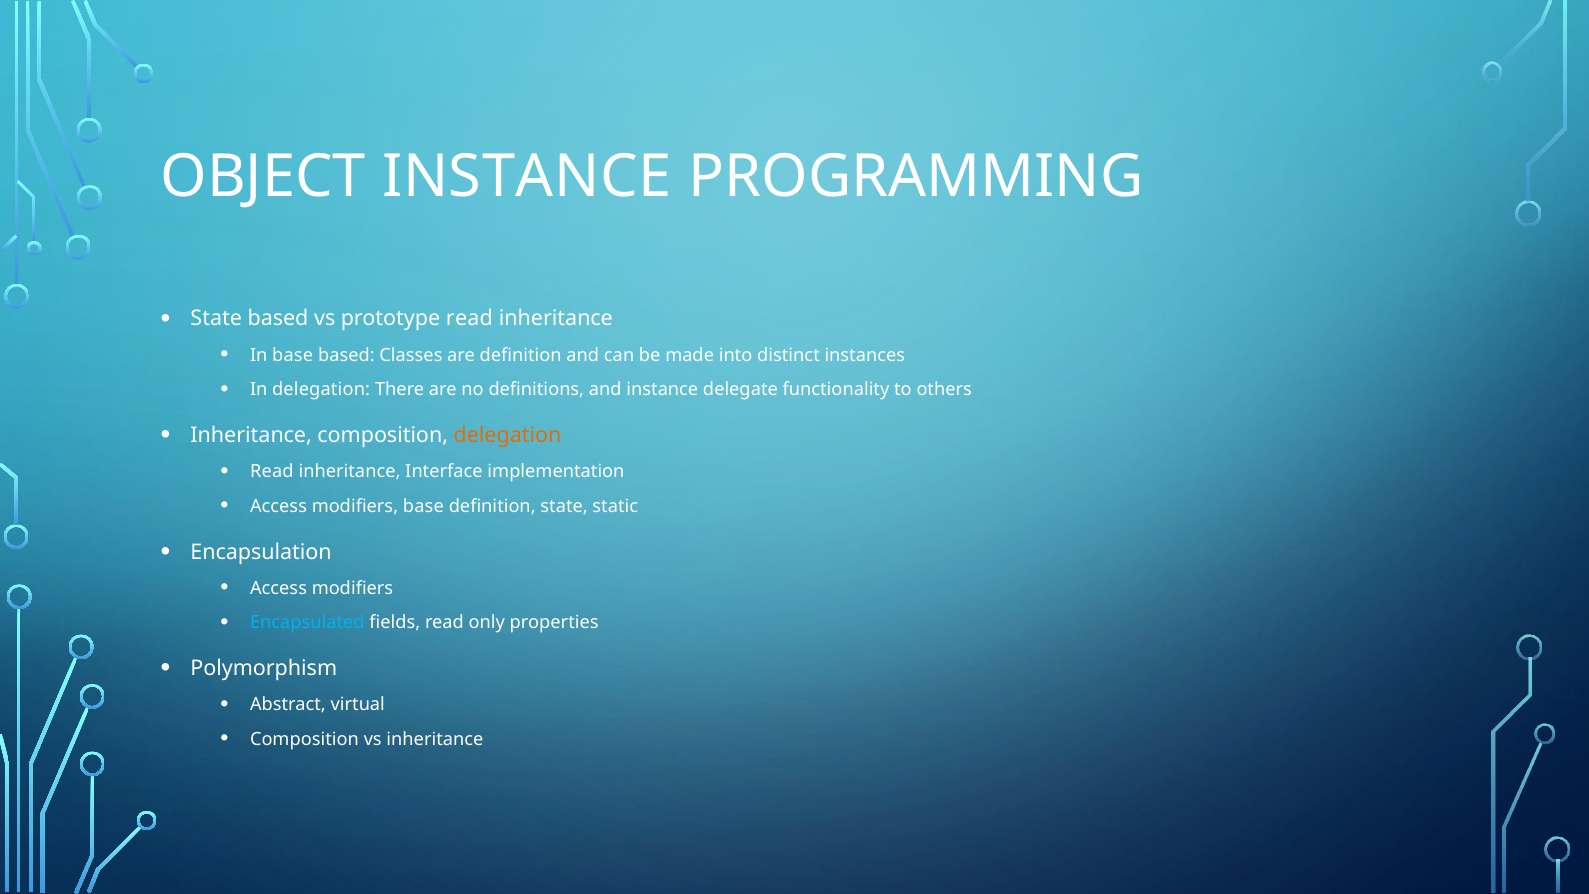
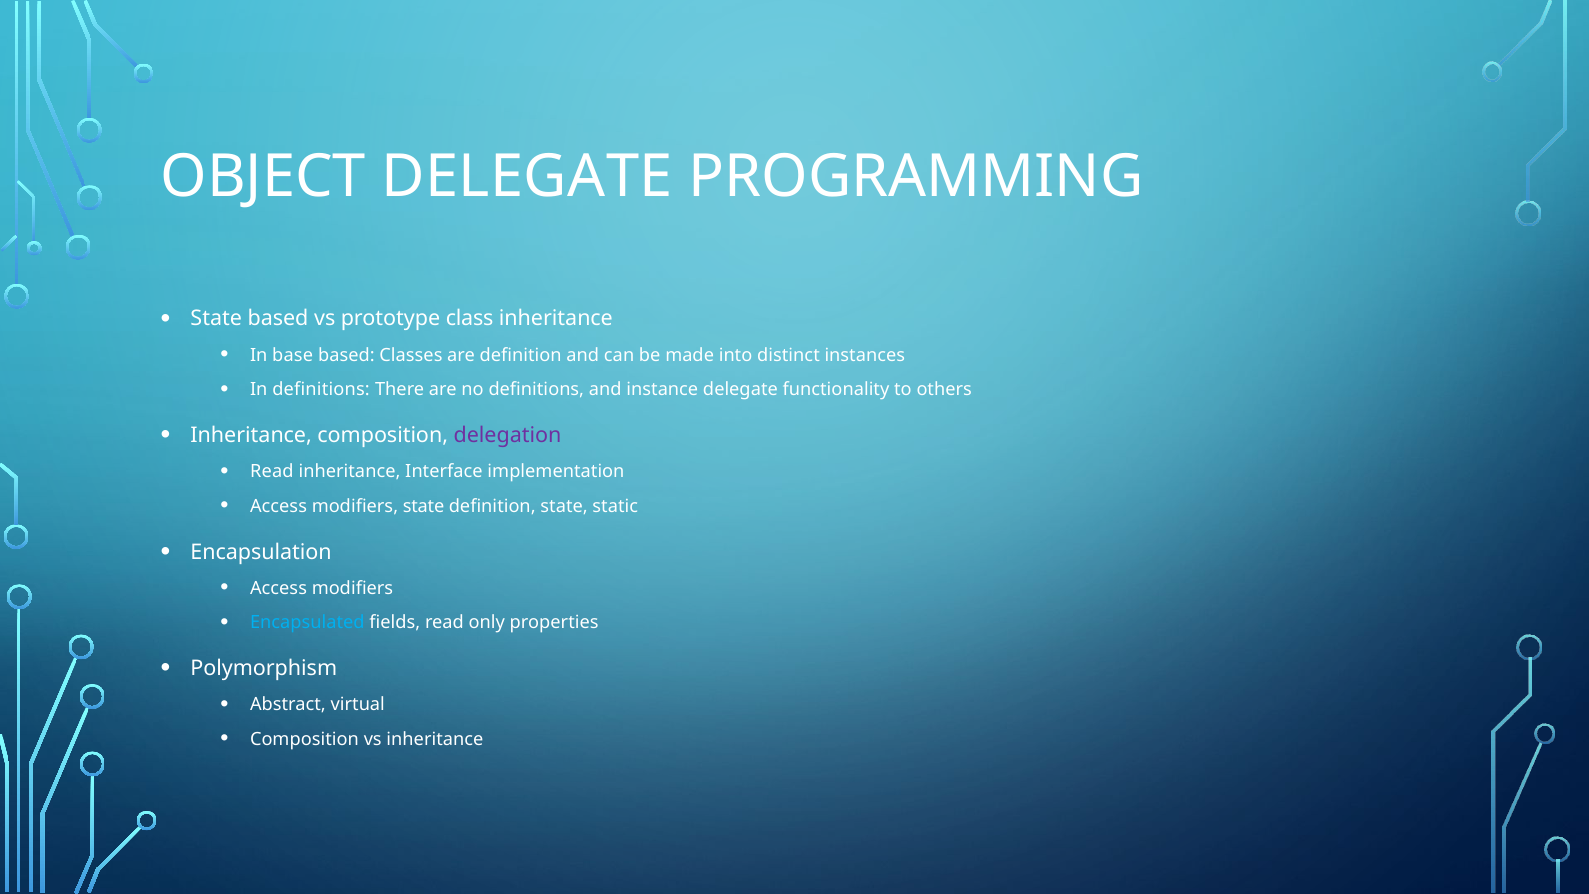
OBJECT INSTANCE: INSTANCE -> DELEGATE (527, 177)
prototype read: read -> class (470, 319)
In delegation: delegation -> definitions (321, 389)
delegation colour: orange -> purple (508, 435)
modifiers base: base -> state (424, 506)
